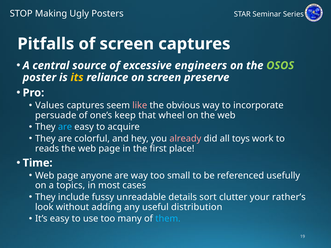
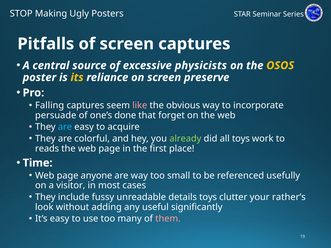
engineers: engineers -> physicists (201, 66)
OSOS colour: light green -> yellow (280, 66)
Values: Values -> Falling (50, 106)
keep: keep -> done (125, 115)
wheel: wheel -> forget (172, 115)
already colour: pink -> light green (185, 139)
topics: topics -> visitor (71, 186)
details sort: sort -> toys (208, 197)
distribution: distribution -> significantly (197, 207)
them colour: light blue -> pink (168, 219)
